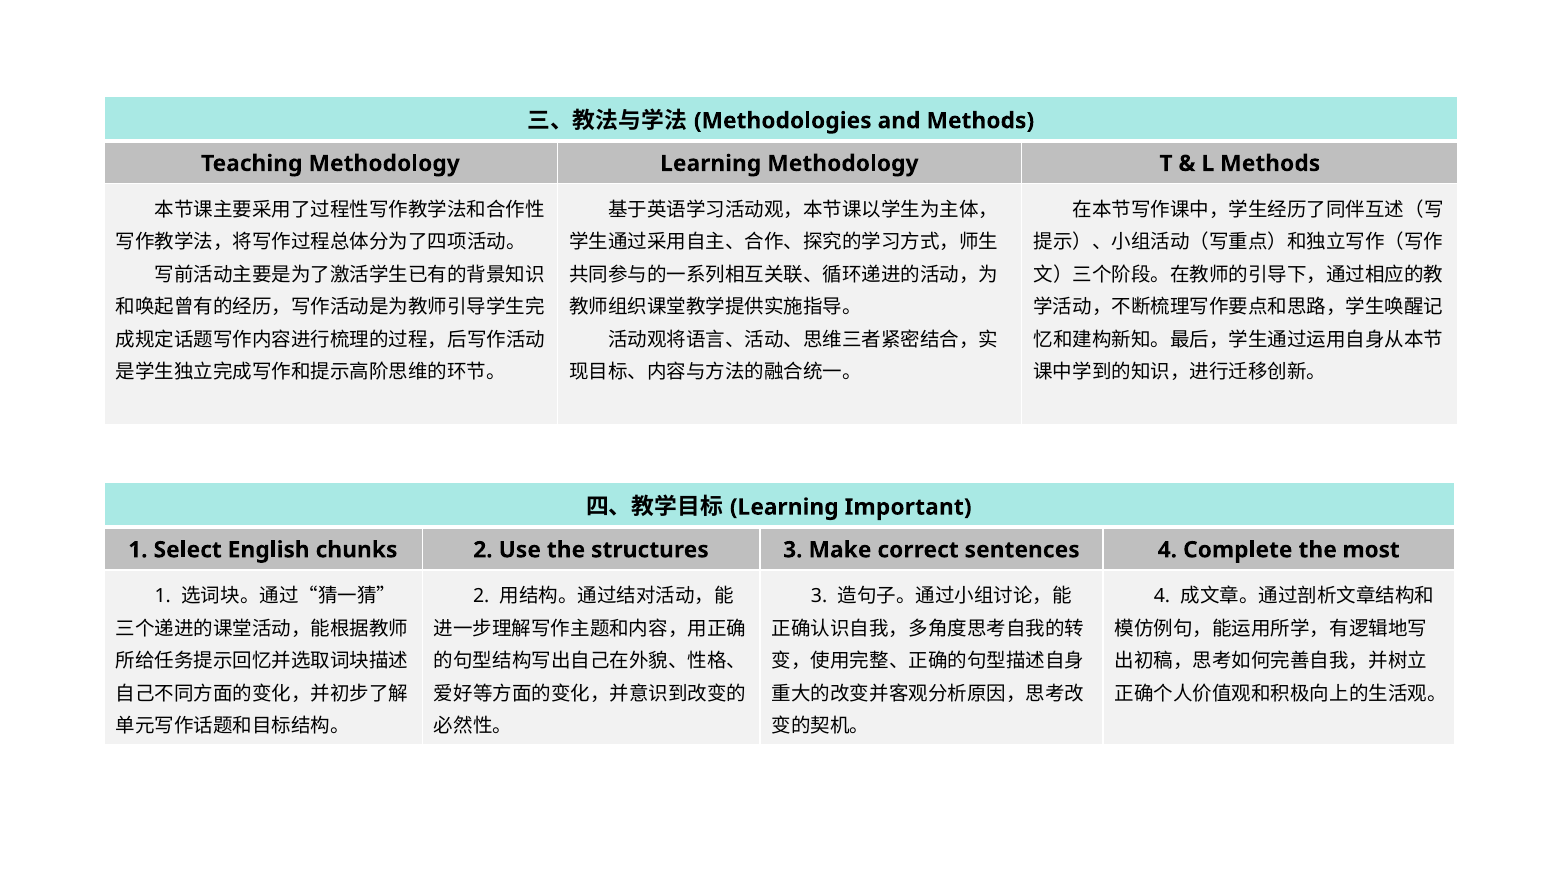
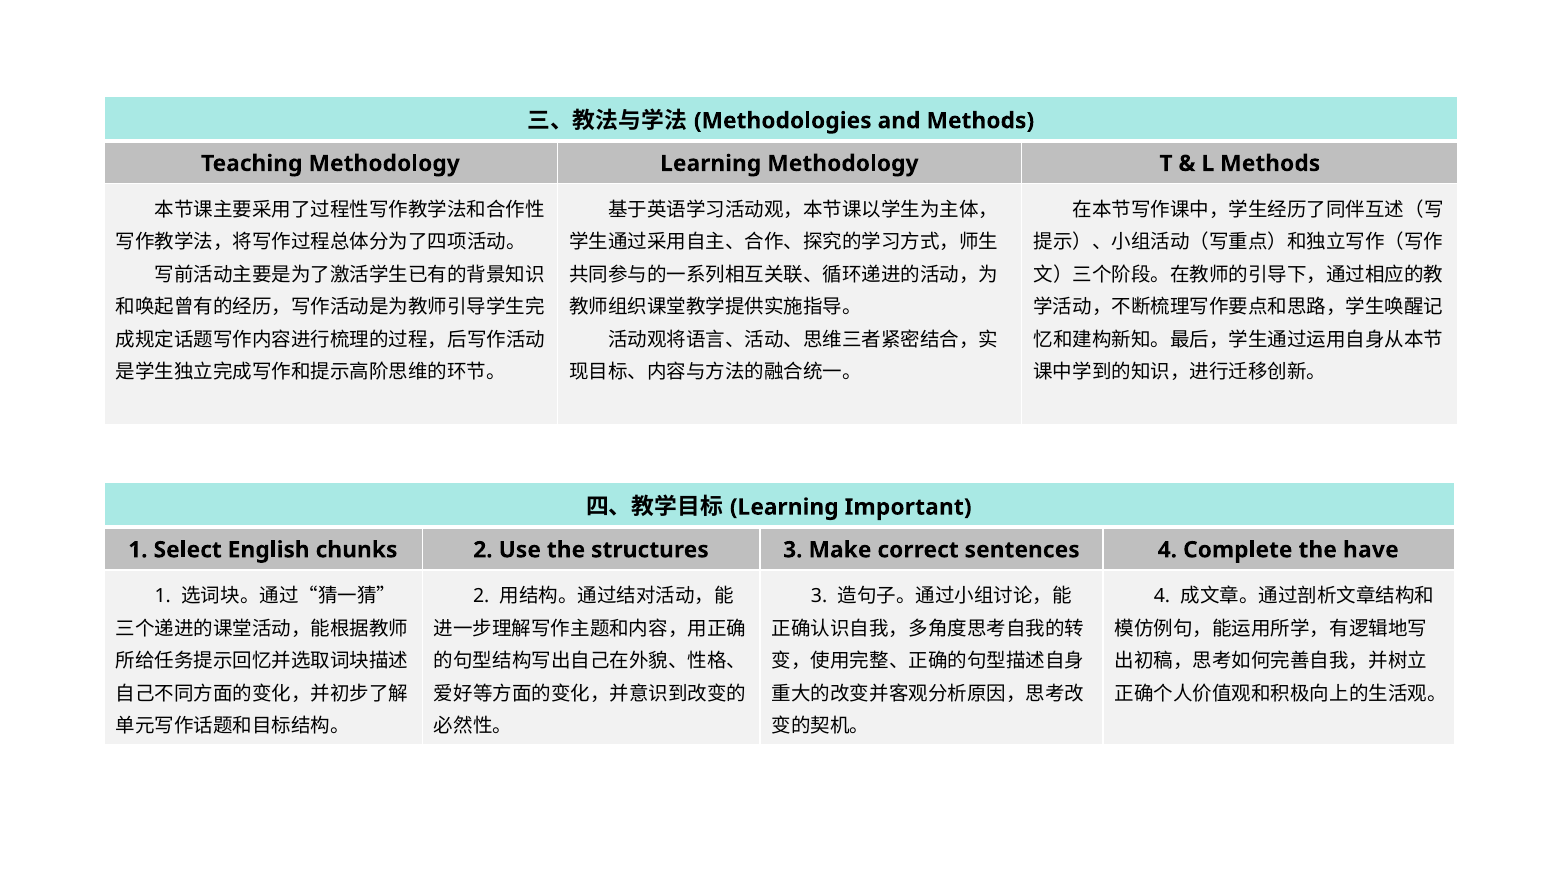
most: most -> have (1371, 550)
